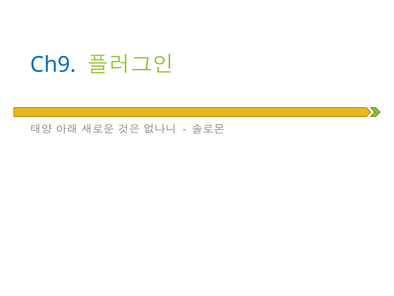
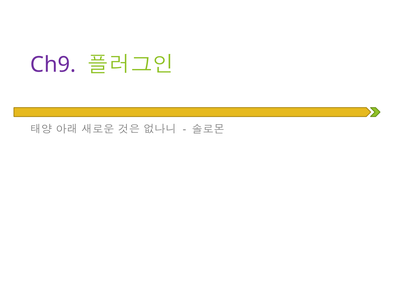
Ch9 colour: blue -> purple (53, 65)
